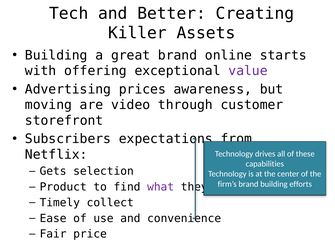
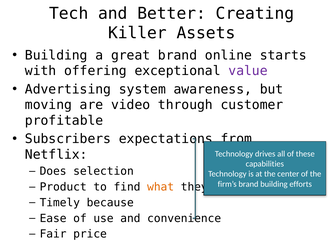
prices: prices -> system (142, 89)
storefront: storefront -> profitable (64, 120)
Gets: Gets -> Does (53, 171)
what colour: purple -> orange (161, 186)
collect: collect -> because (110, 202)
